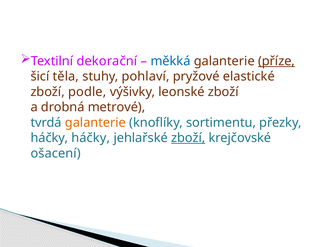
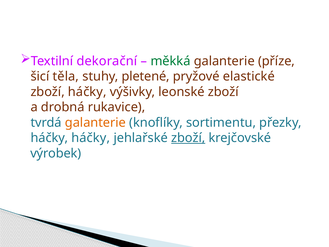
měkká colour: blue -> green (171, 61)
příze underline: present -> none (276, 61)
pohlaví: pohlaví -> pletené (146, 76)
zboží podle: podle -> háčky (87, 92)
metrové: metrové -> rukavice (116, 107)
ošacení: ošacení -> výrobek (56, 153)
